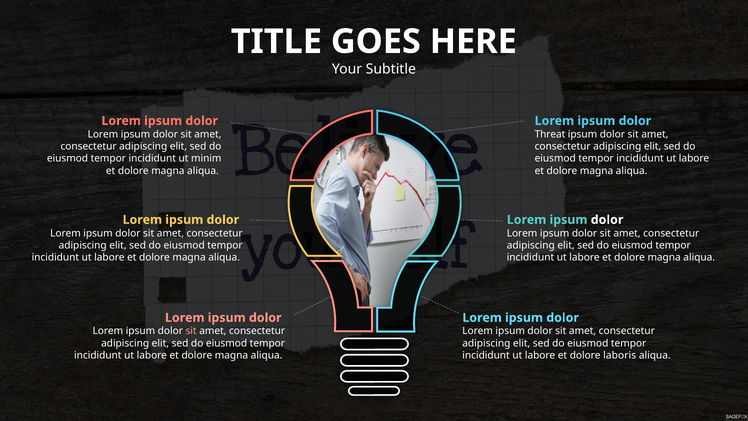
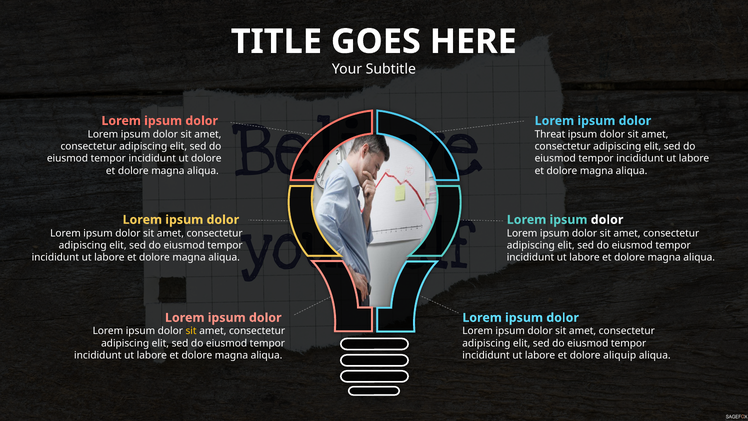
ut minim: minim -> dolore (206, 158)
sit colour: pink -> yellow (191, 331)
laboris: laboris -> aliquip (620, 355)
